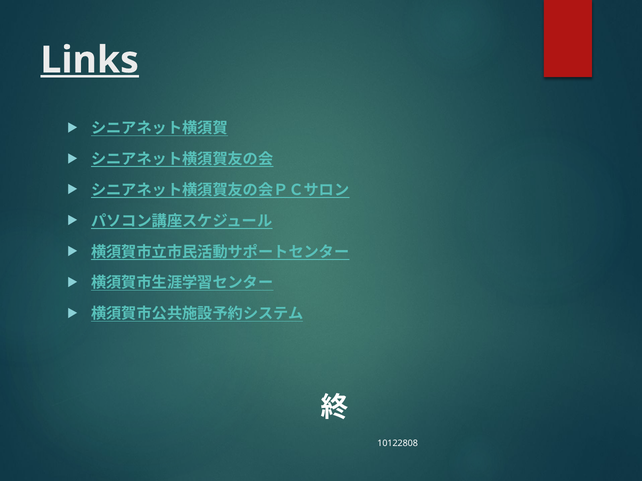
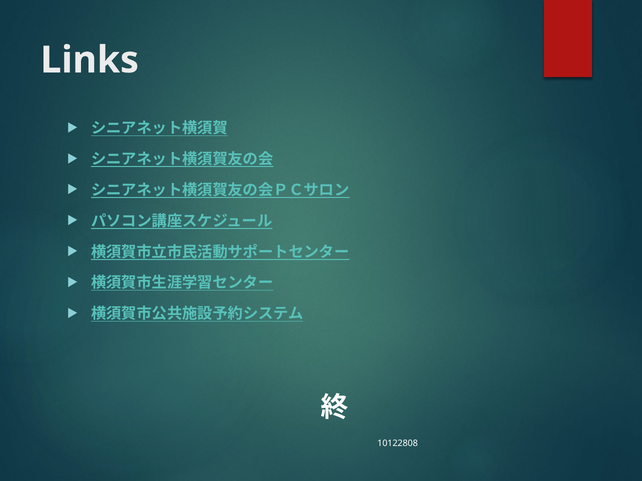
Links underline: present -> none (90, 60)
